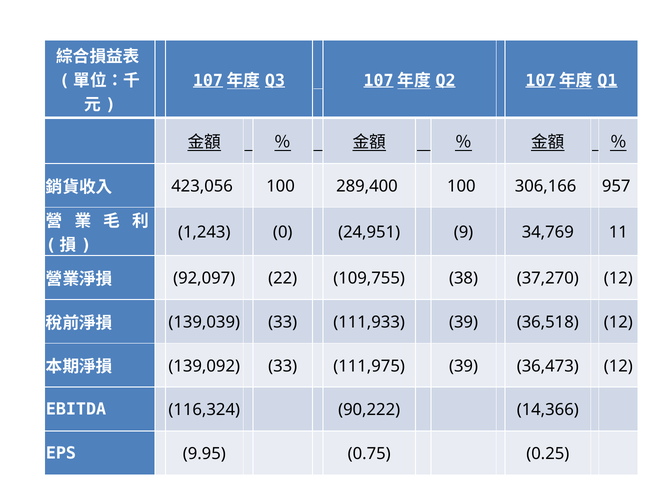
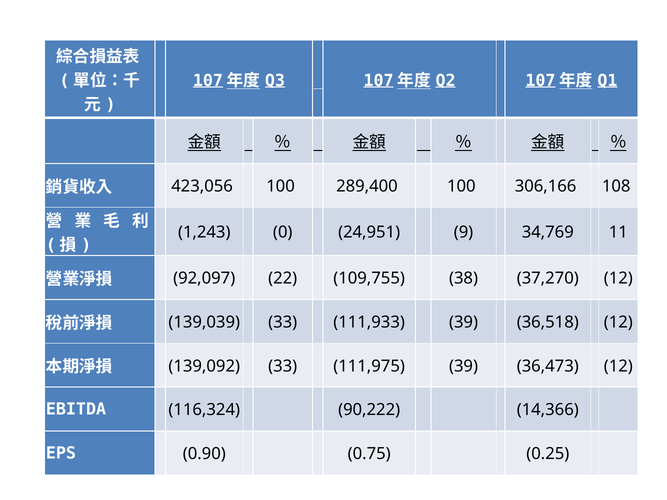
957: 957 -> 108 (616, 186)
9.95: 9.95 -> 0.90 (204, 454)
